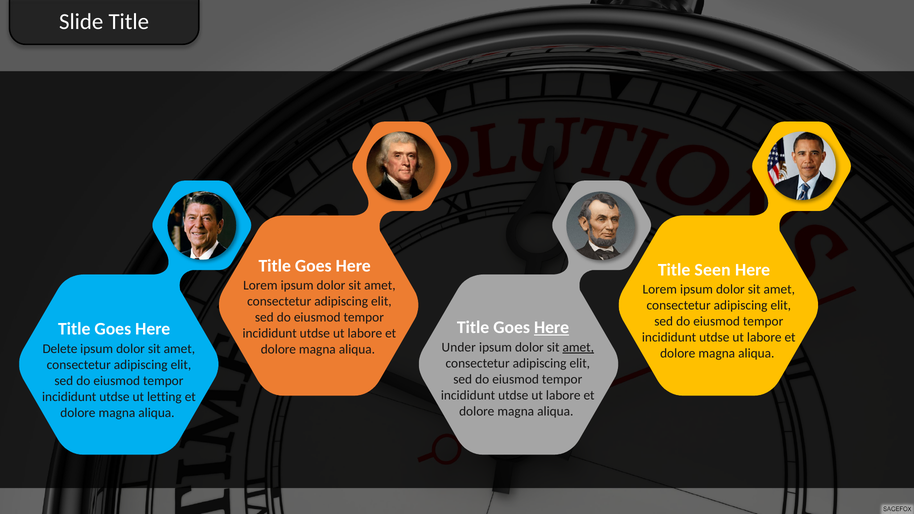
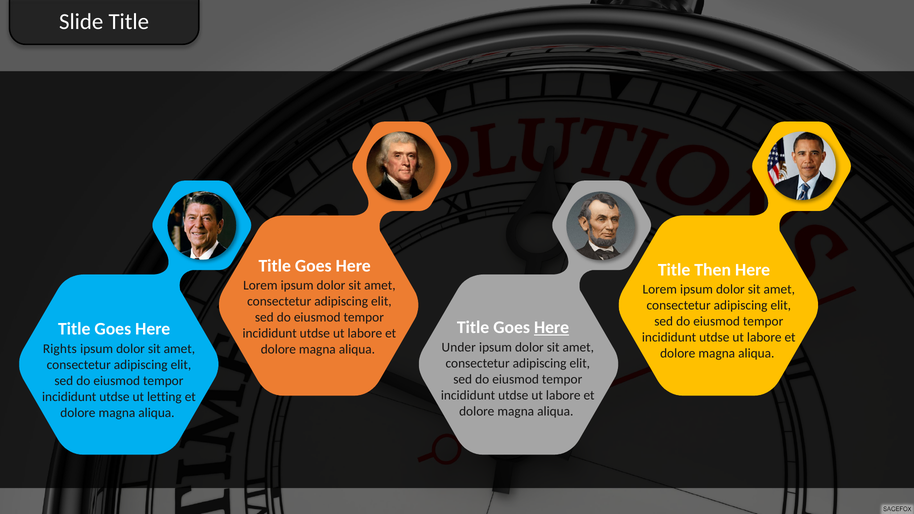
Seen: Seen -> Then (713, 270)
amet underline: present -> none (578, 347)
Delete: Delete -> Rights (60, 349)
